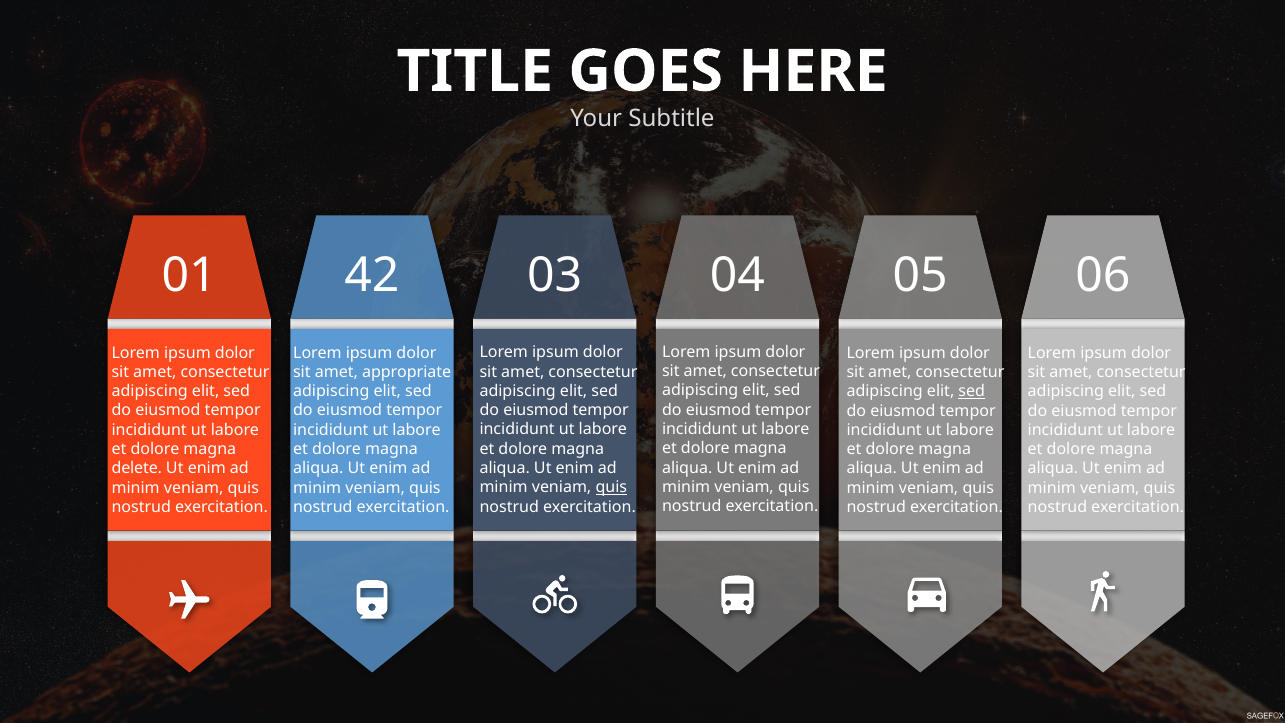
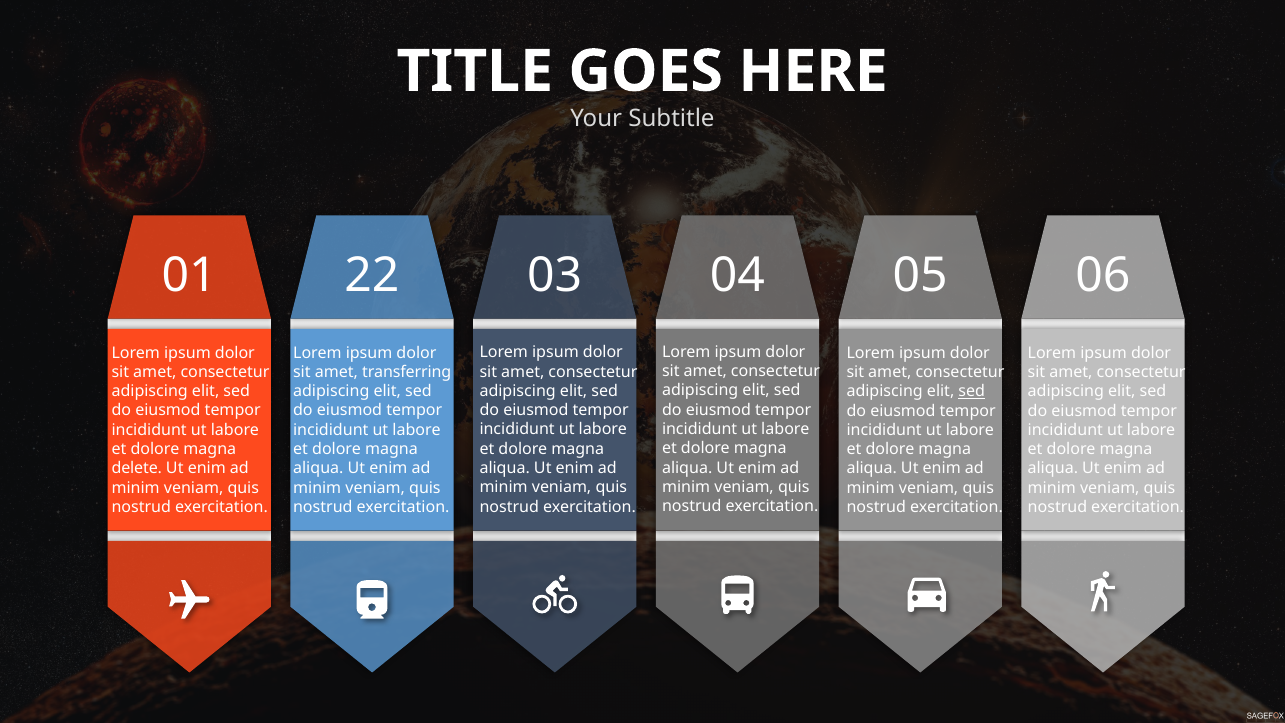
42: 42 -> 22 (372, 276)
appropriate: appropriate -> transferring (407, 372)
quis underline: present -> none (611, 487)
